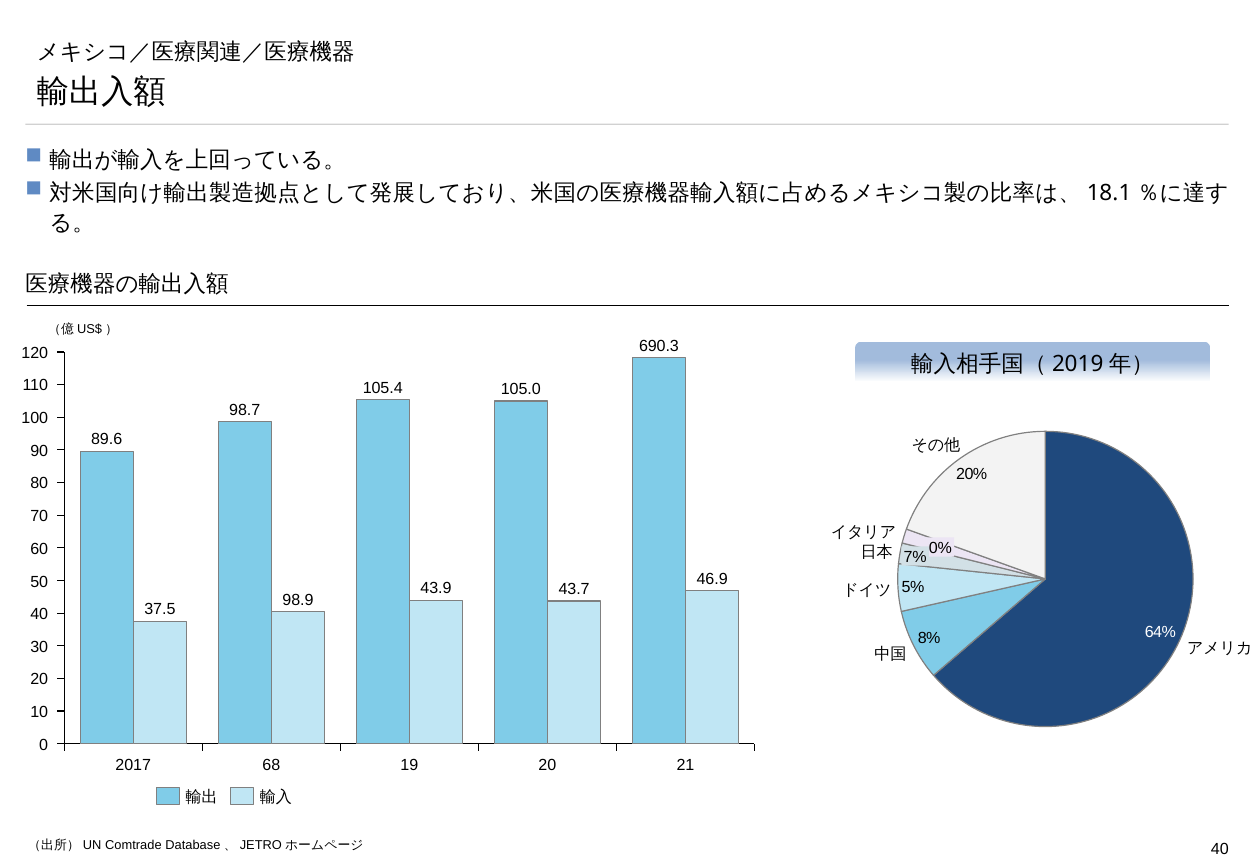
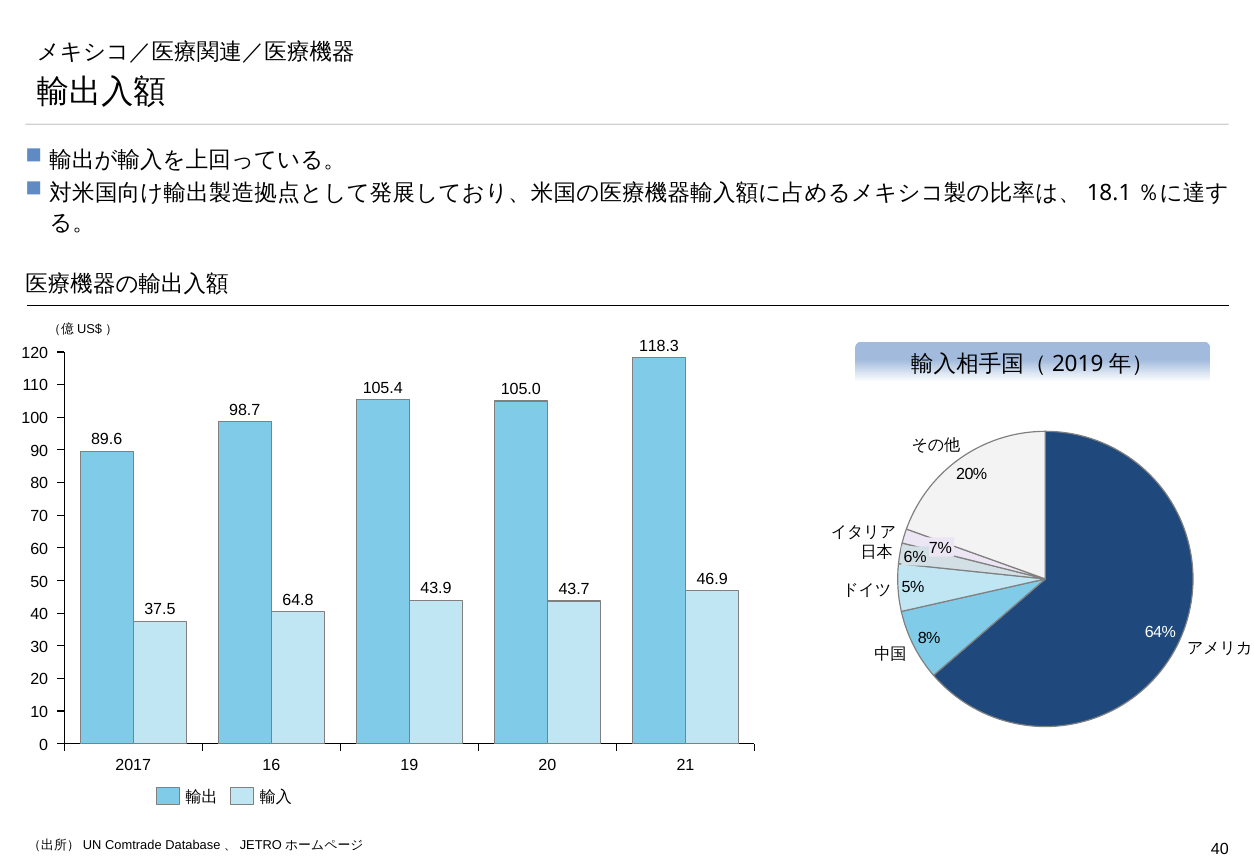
690.3: 690.3 -> 118.3 (659, 346)
0%: 0% -> 7% (940, 548)
7%: 7% -> 6% (915, 557)
98.9: 98.9 -> 64.8 (298, 600)
68: 68 -> 16 (271, 766)
